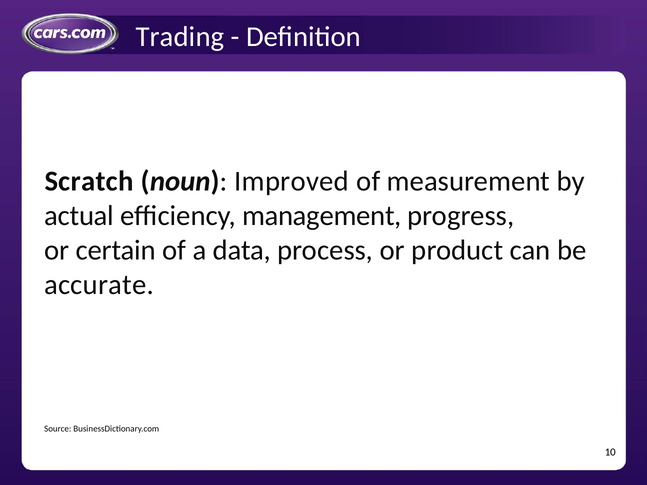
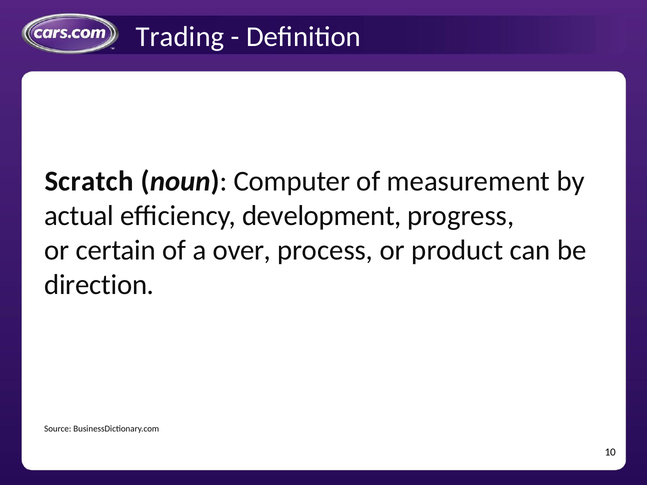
Improved: Improved -> Computer (292, 181)
management: management -> development (322, 216)
data: data -> over (242, 251)
accurate: accurate -> direction (99, 285)
